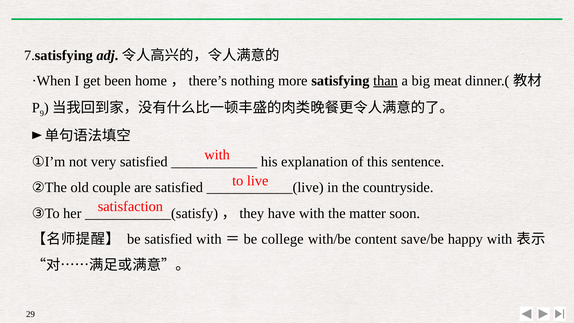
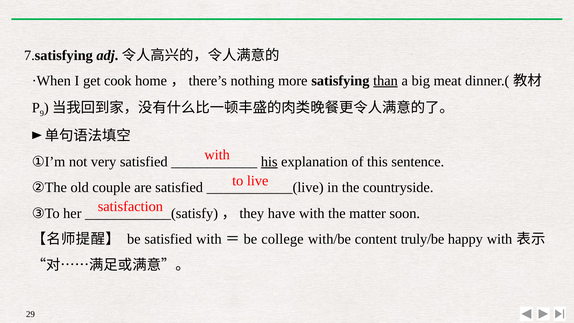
been: been -> cook (118, 81)
his underline: none -> present (269, 162)
save/be: save/be -> truly/be (422, 239)
